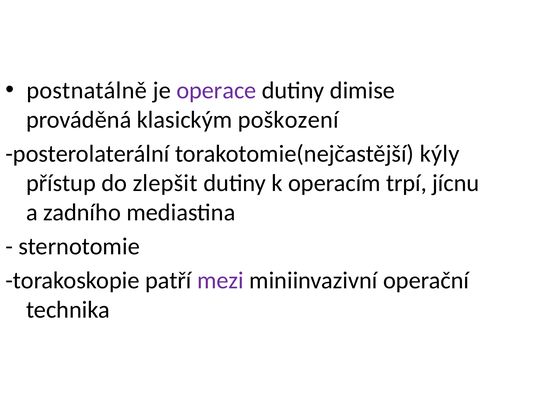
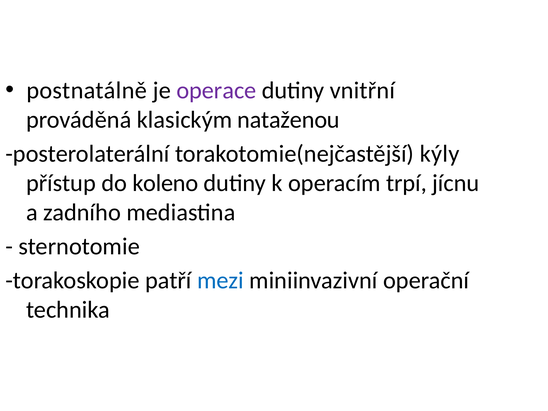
dimise: dimise -> vnitřní (362, 90)
poškození: poškození -> nataženou (289, 120)
zlepšit: zlepšit -> koleno (165, 183)
mezi colour: purple -> blue (220, 281)
